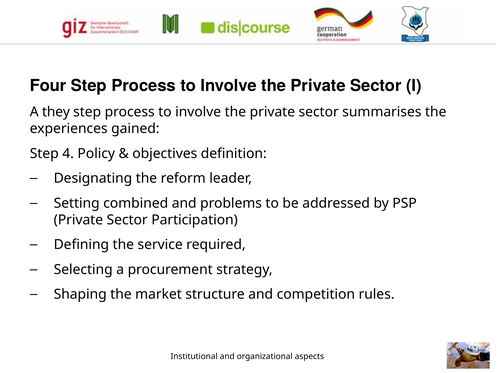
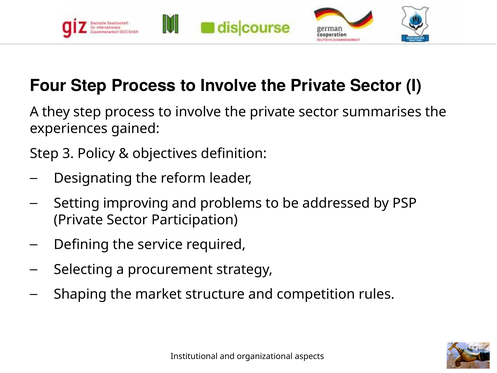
4: 4 -> 3 (68, 153)
combined: combined -> improving (136, 203)
